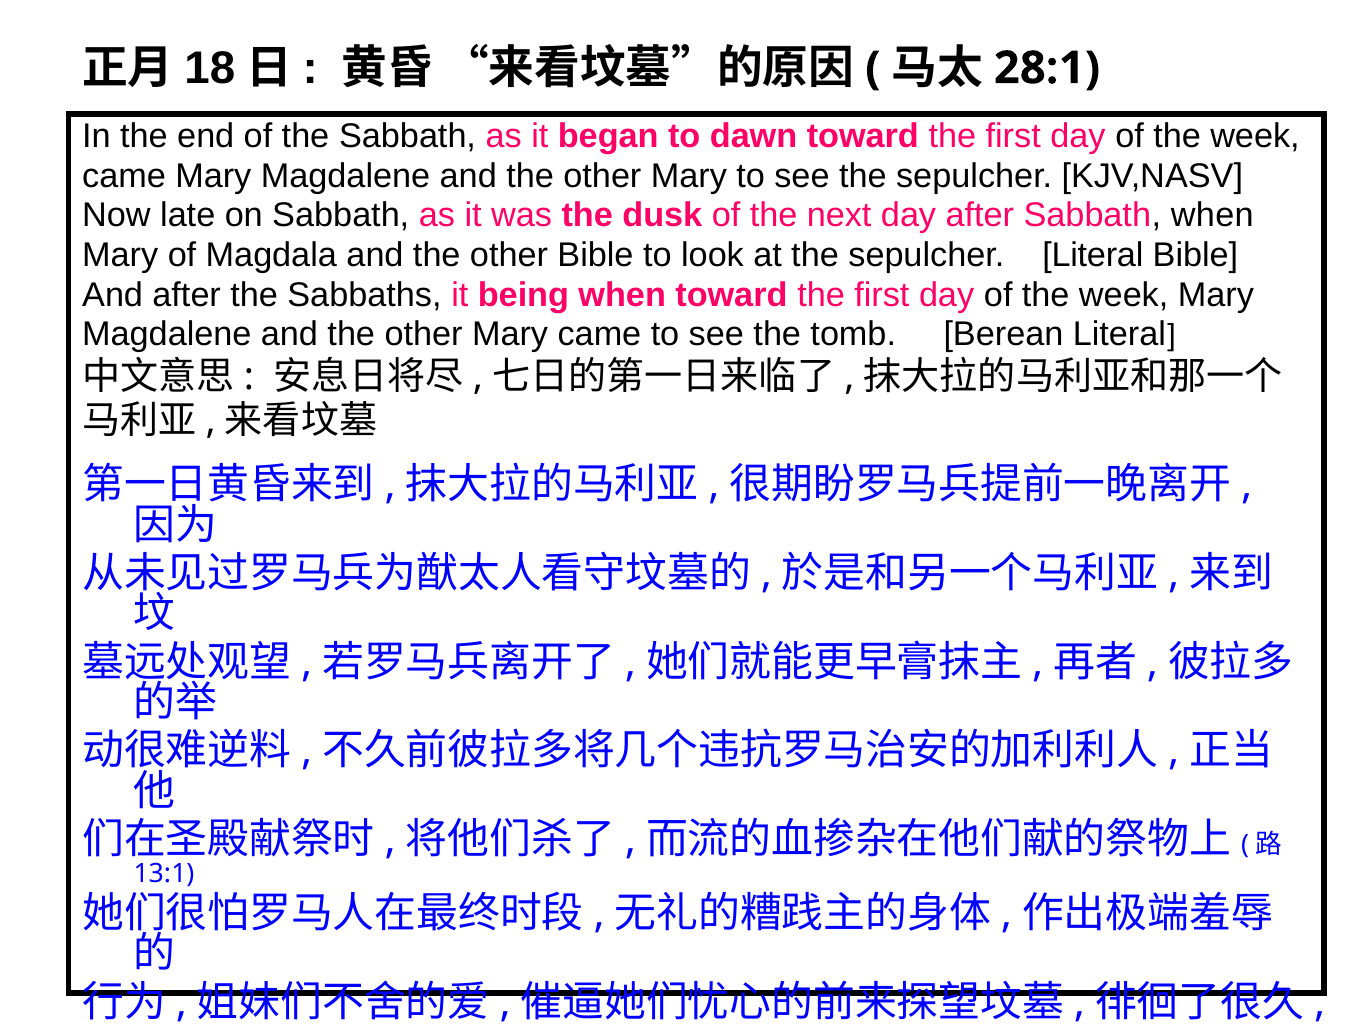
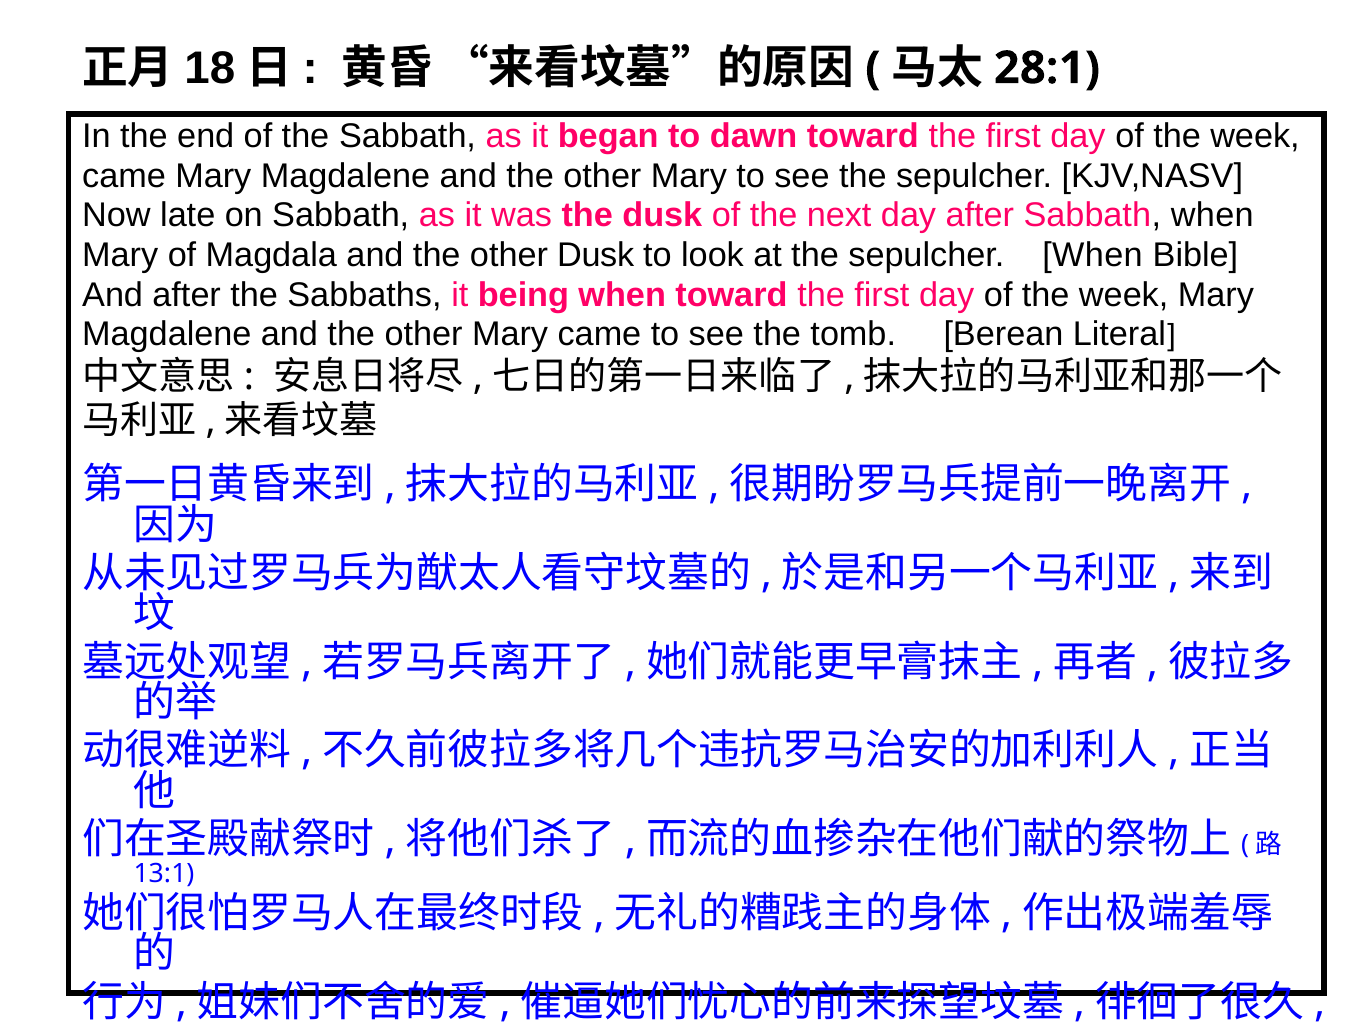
other Bible: Bible -> Dusk (596, 255)
sepulcher Literal: Literal -> When (1093, 255)
